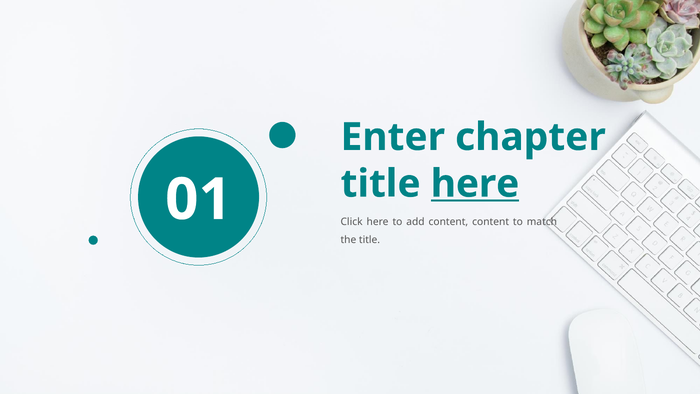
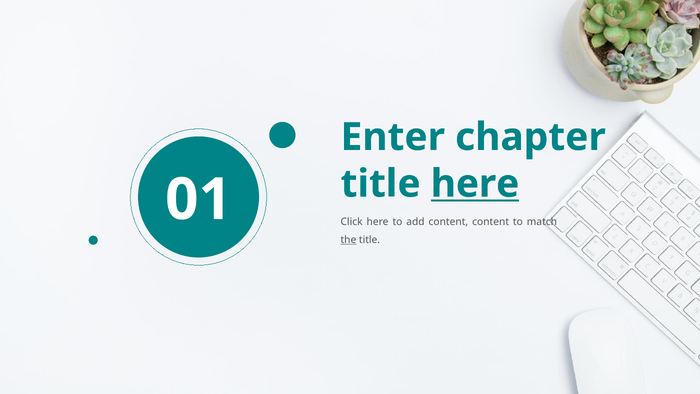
the underline: none -> present (348, 240)
